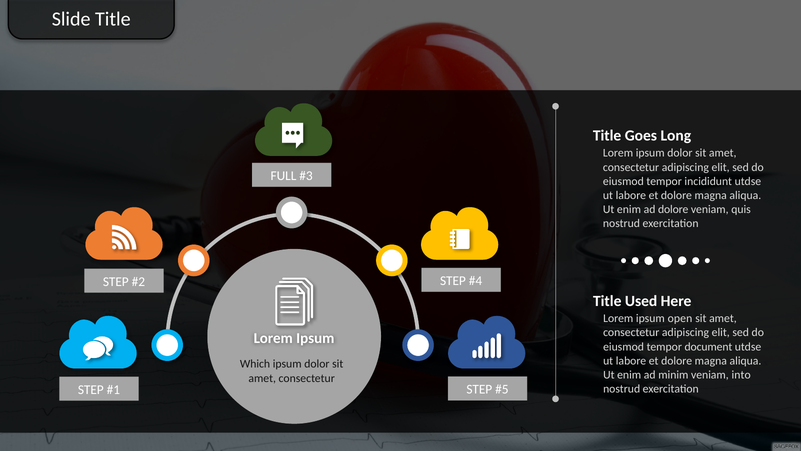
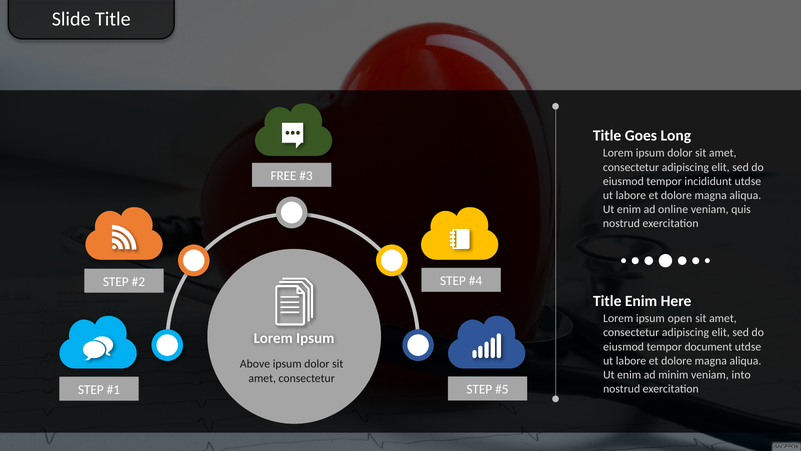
FULL: FULL -> FREE (284, 176)
ad dolore: dolore -> online (673, 209)
Title Used: Used -> Enim (641, 301)
Which: Which -> Above (255, 364)
